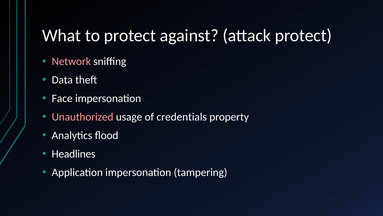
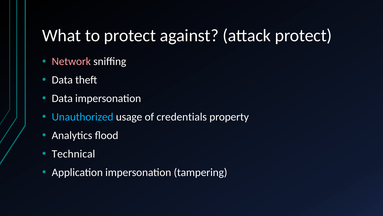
Face: Face -> Data (62, 98)
Unauthorized colour: pink -> light blue (83, 117)
Headlines: Headlines -> Technical (73, 154)
